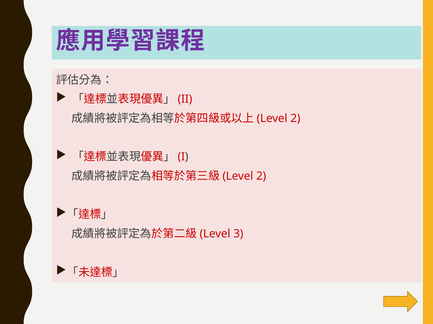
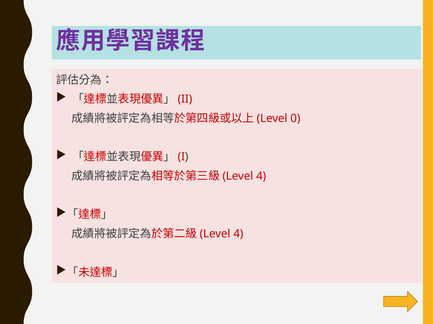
2: 2 -> 0 (295, 119)
2: 2 -> 4 (261, 177)
3: 3 -> 4 (238, 234)
